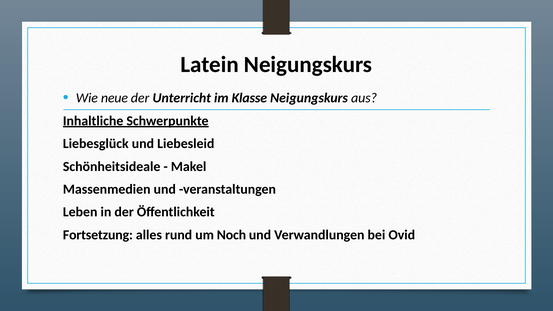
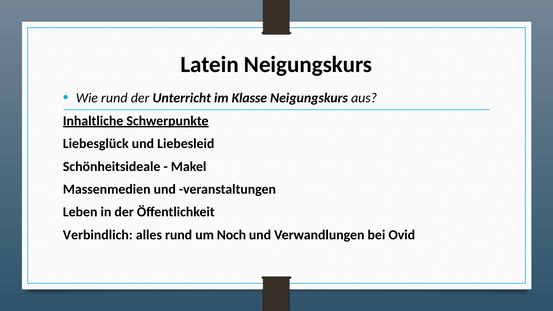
Wie neue: neue -> rund (114, 98)
Fortsetzung: Fortsetzung -> Verbindlich (98, 235)
